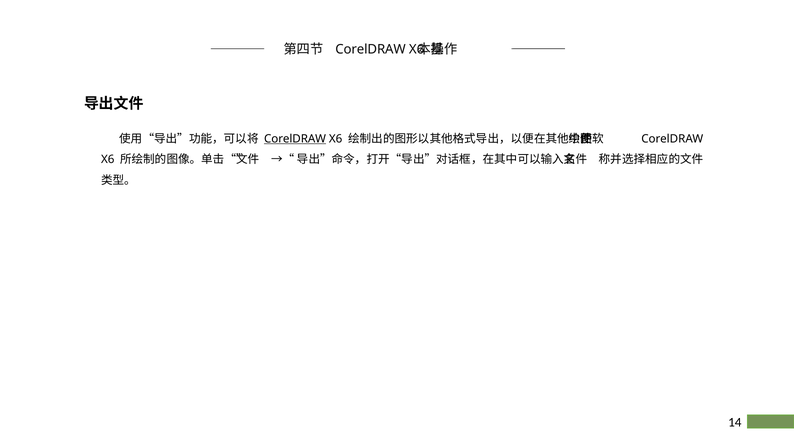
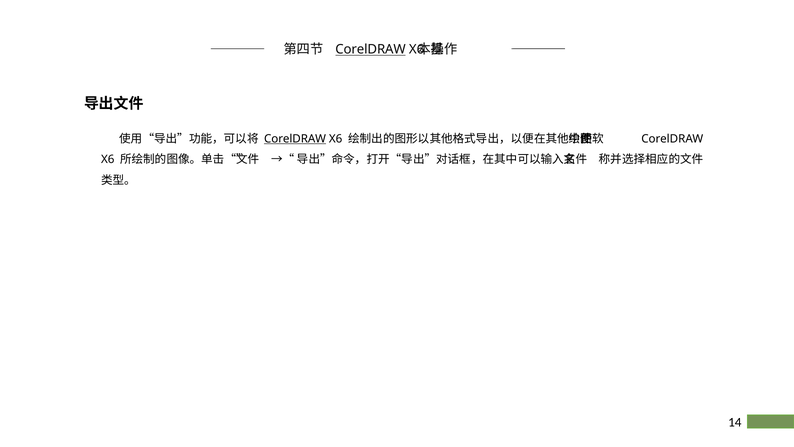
CorelDRAW underline: none -> present (371, 50)
